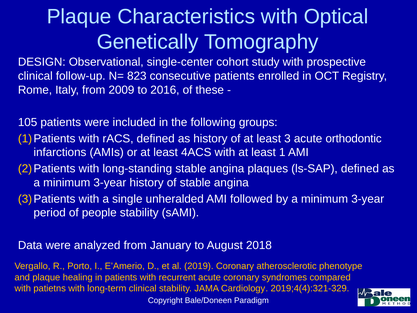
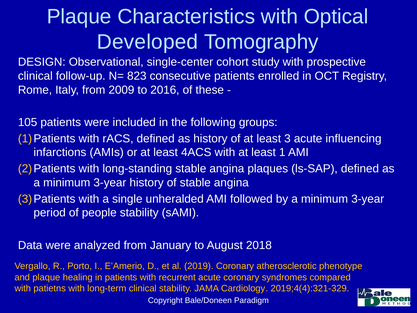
Genetically: Genetically -> Developed (148, 42)
orthodontic: orthodontic -> influencing (354, 138)
